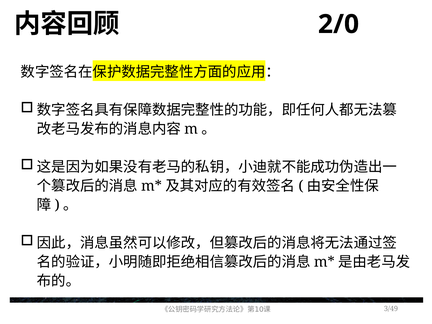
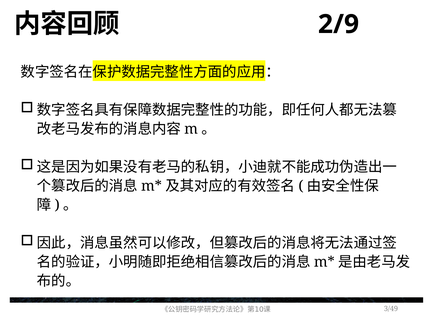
2/0: 2/0 -> 2/9 (339, 24)
